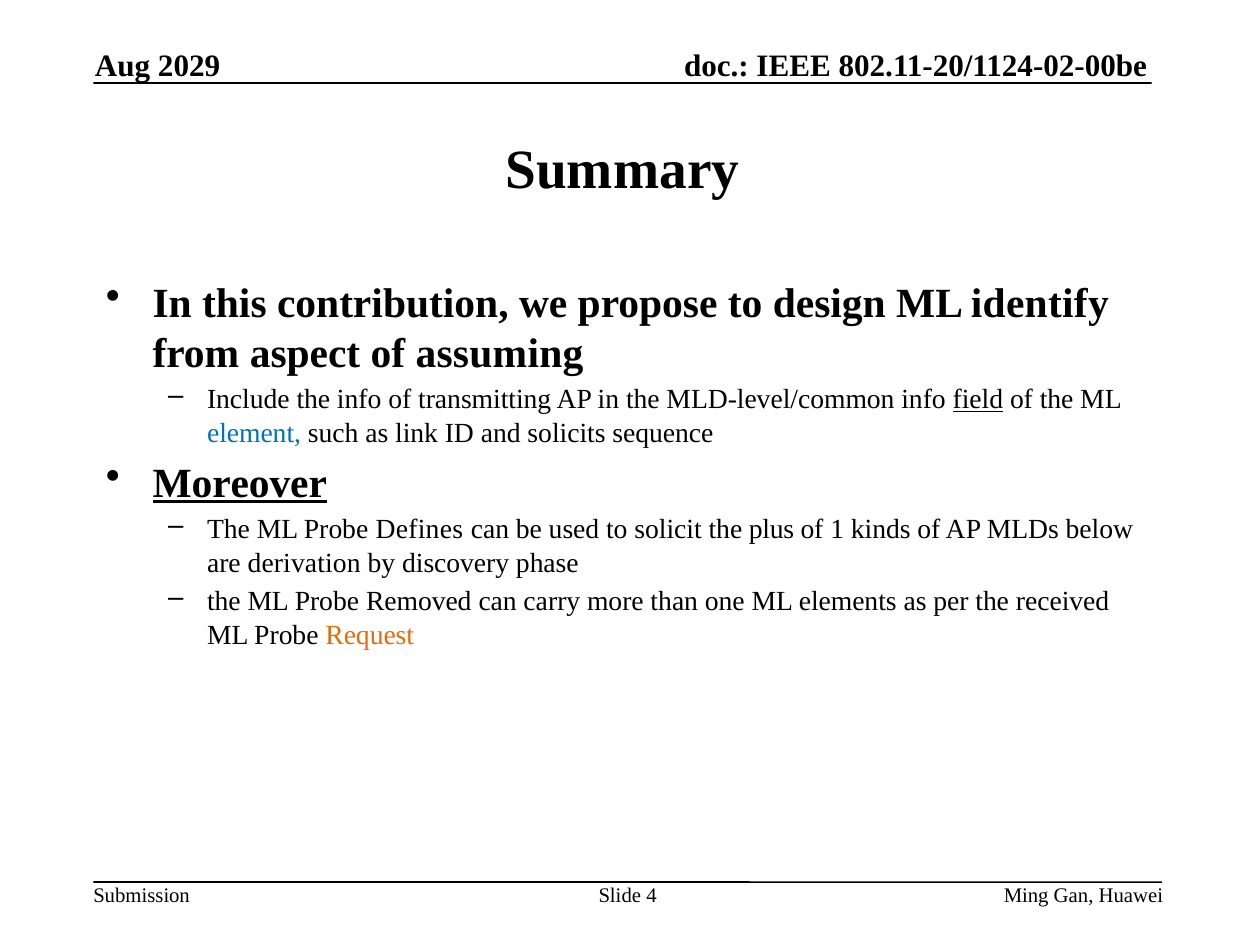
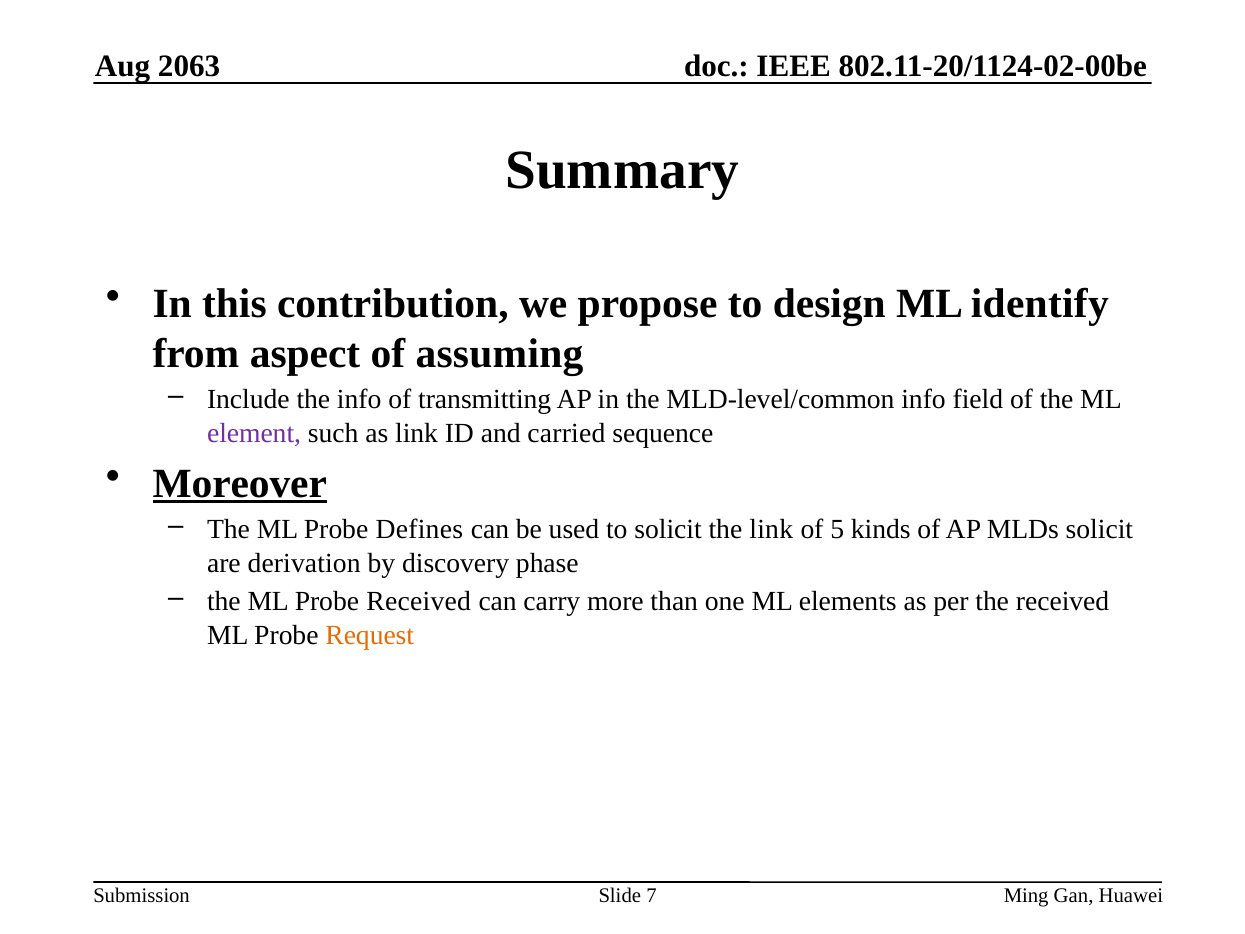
2029: 2029 -> 2063 (189, 66)
field underline: present -> none (978, 400)
element colour: blue -> purple (254, 433)
solicits: solicits -> carried (566, 433)
the plus: plus -> link (771, 530)
1: 1 -> 5 (837, 530)
MLDs below: below -> solicit (1099, 530)
Probe Removed: Removed -> Received (419, 602)
4: 4 -> 7 (652, 896)
